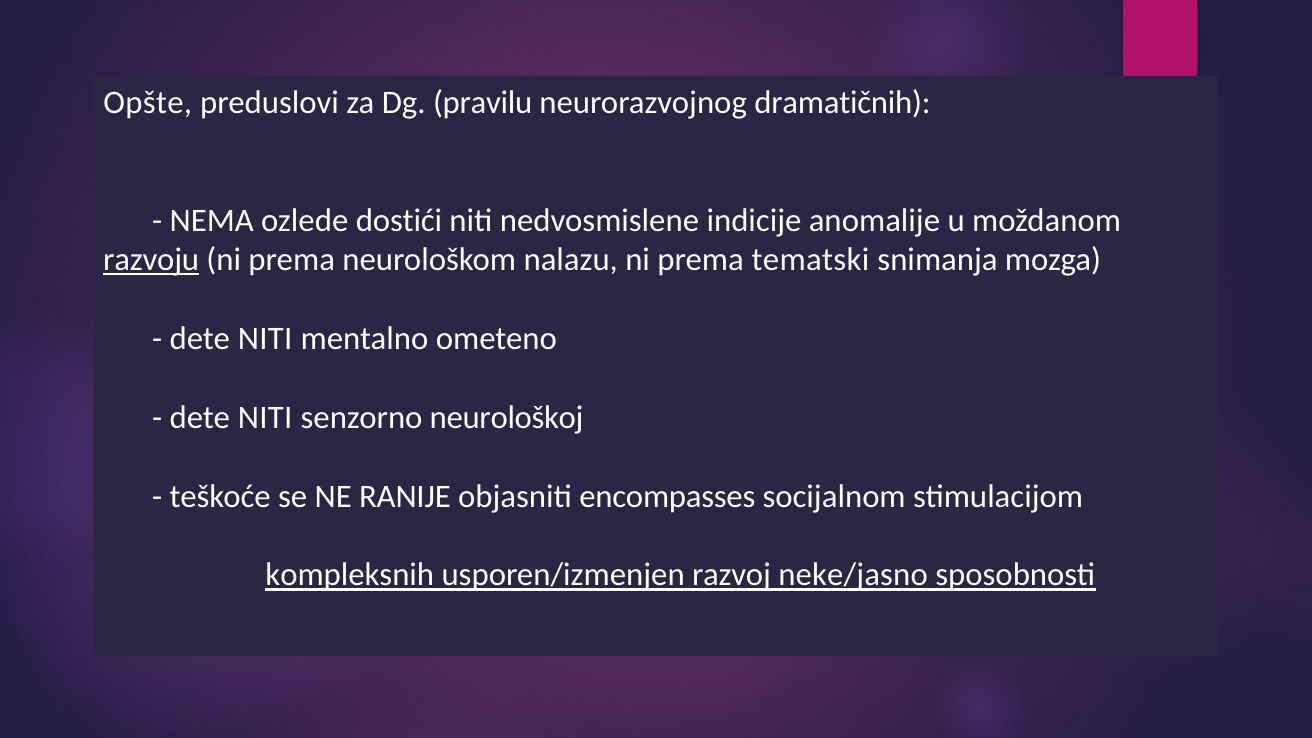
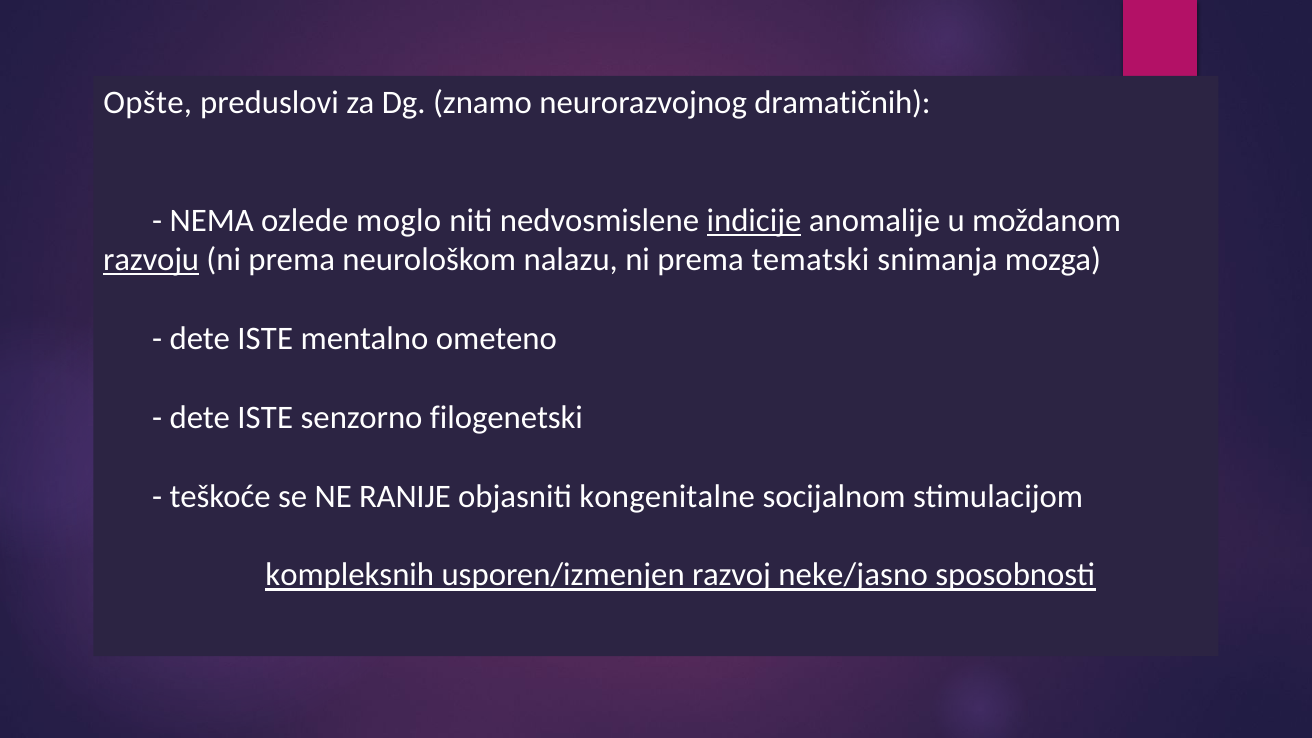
pravilu: pravilu -> znamo (483, 103)
dostići: dostići -> moglo (399, 221)
indicije underline: none -> present (754, 221)
NITI: NITI -> ISTE (265, 339)
NITI: NITI -> ISTE (265, 418)
neurološkoj: neurološkoj -> filogenetski (506, 418)
encompasses: encompasses -> kongenitalne (667, 496)
